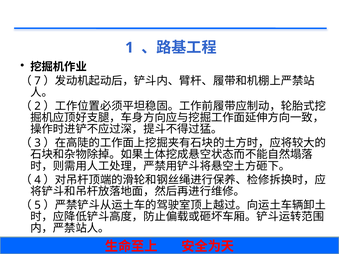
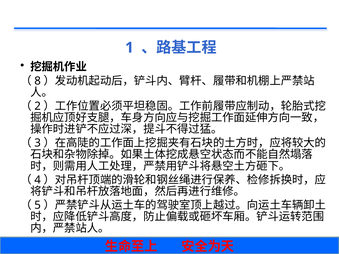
7: 7 -> 8 (38, 81)
